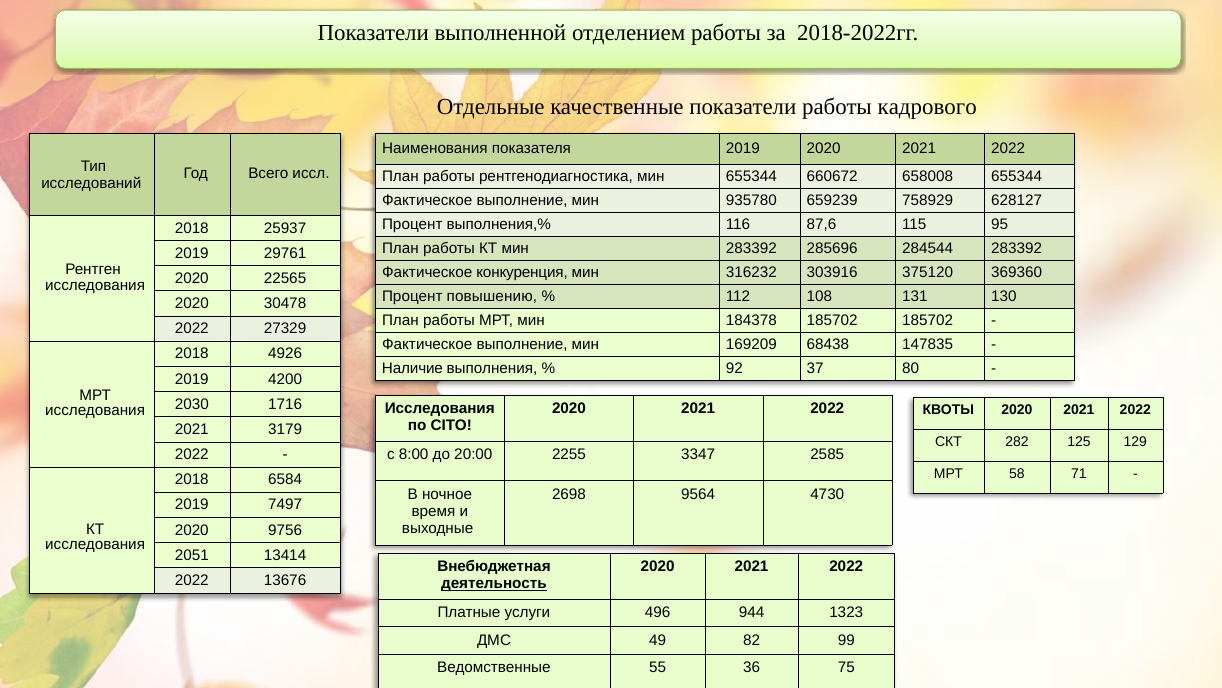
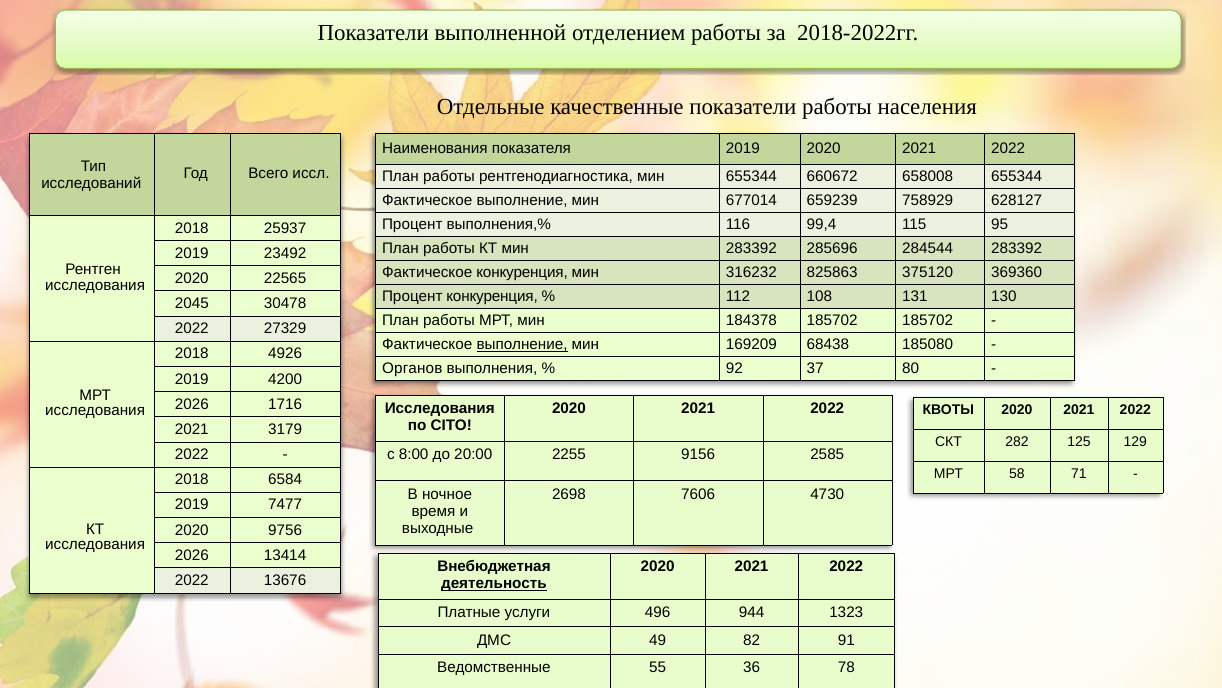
кадрового: кадрового -> населения (927, 106)
935780: 935780 -> 677014 (751, 200)
87,6: 87,6 -> 99,4 (822, 224)
29761: 29761 -> 23492 (285, 253)
303916: 303916 -> 825863 (832, 272)
Процент повышению: повышению -> конкуренция (492, 296)
2020: 2020 -> 2045 (192, 303)
выполнение underline: none -> present (522, 344)
147835: 147835 -> 185080 (928, 344)
Наличие: Наличие -> Органов (412, 368)
2030: 2030 -> 2026 (192, 404)
3347: 3347 -> 9156 (698, 454)
9564: 9564 -> 7606 (698, 494)
7497: 7497 -> 7477 (285, 504)
2051: 2051 -> 2026 (192, 555)
99: 99 -> 91 (846, 639)
75: 75 -> 78 (846, 667)
